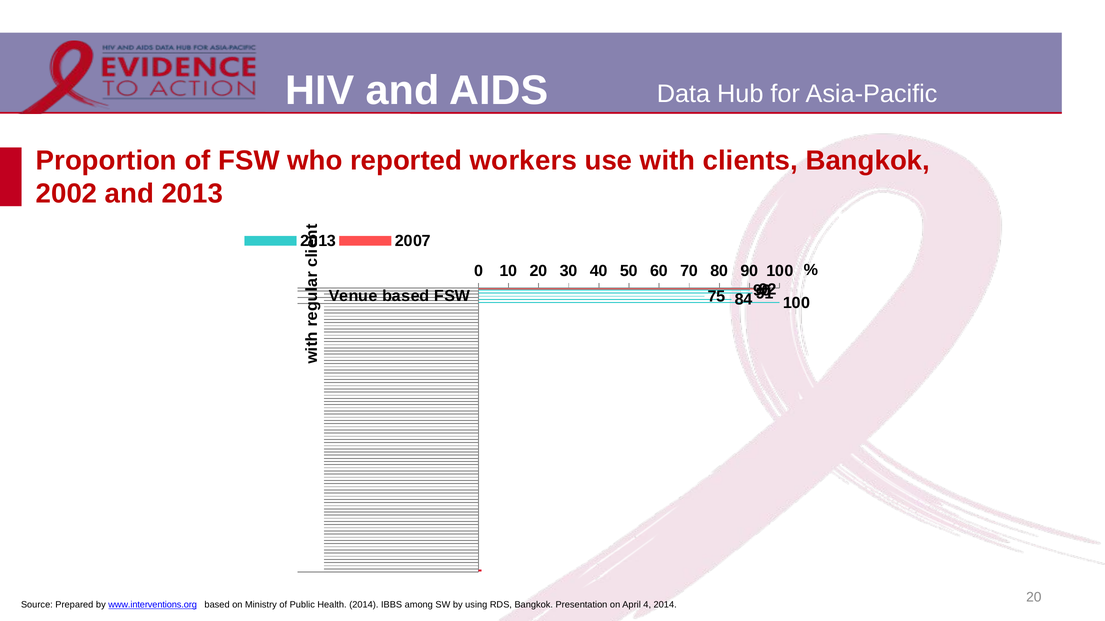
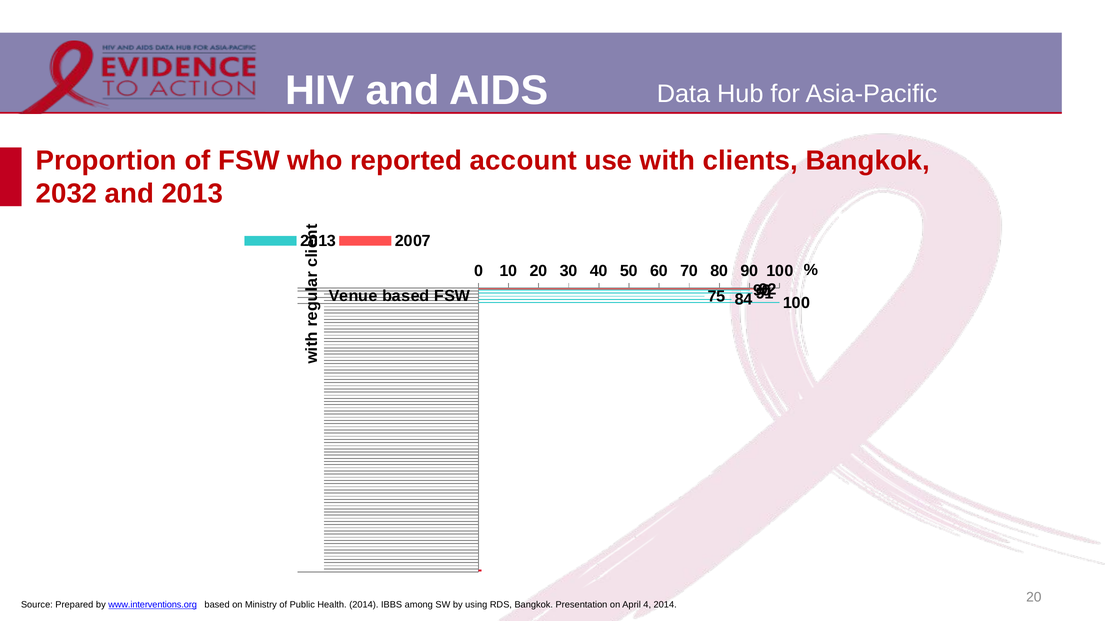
workers: workers -> account (523, 161)
2002: 2002 -> 2032 (67, 194)
